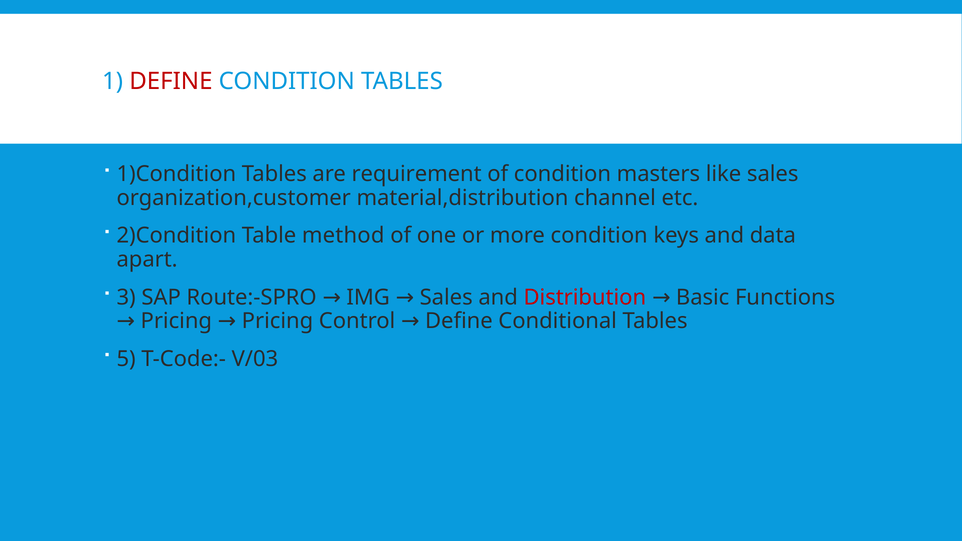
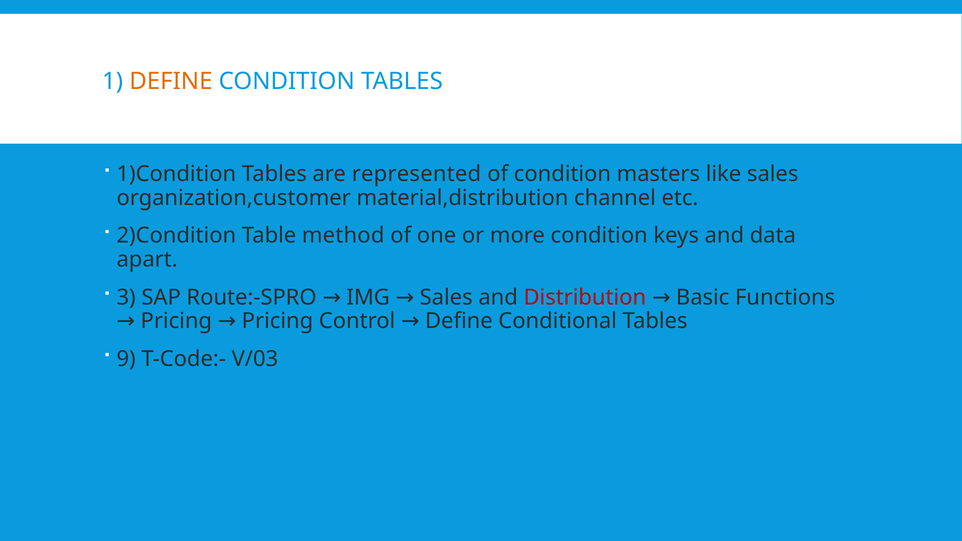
DEFINE colour: red -> orange (171, 81)
requirement: requirement -> represented (416, 174)
5: 5 -> 9 (126, 359)
